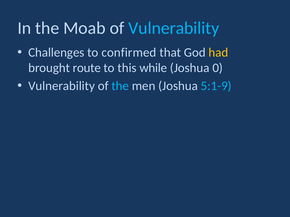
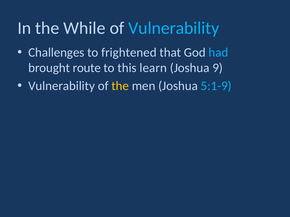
Moab: Moab -> While (84, 28)
confirmed: confirmed -> frightened (129, 53)
had colour: yellow -> light blue (218, 53)
while: while -> learn (153, 68)
0: 0 -> 9 (218, 68)
the colour: light blue -> yellow (120, 86)
